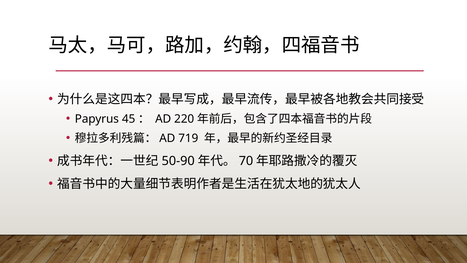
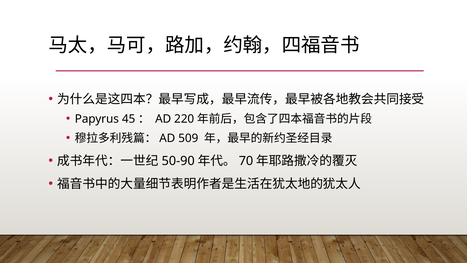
719: 719 -> 509 (188, 138)
